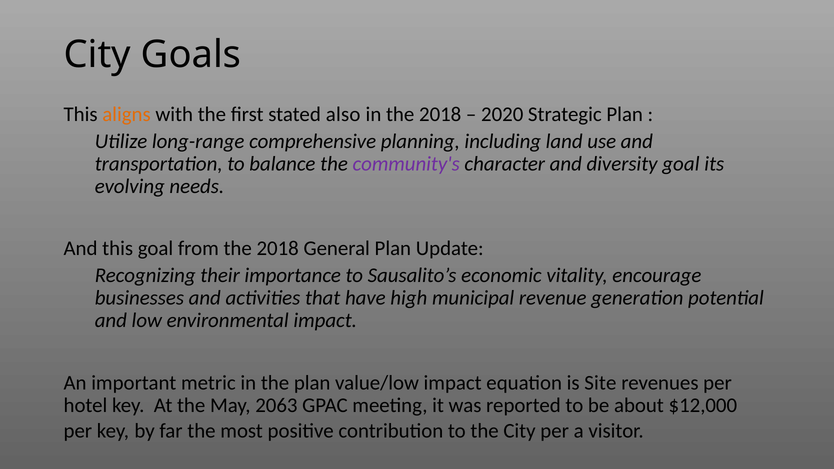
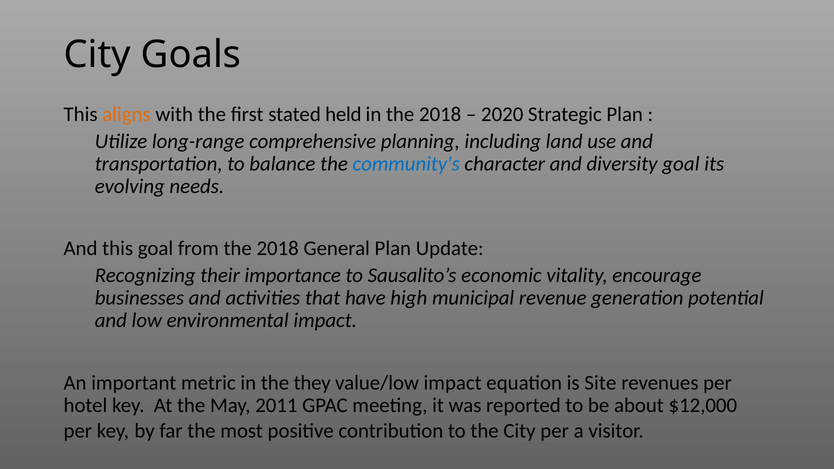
also: also -> held (343, 114)
community's colour: purple -> blue (406, 164)
the plan: plan -> they (312, 383)
2063: 2063 -> 2011 (276, 405)
